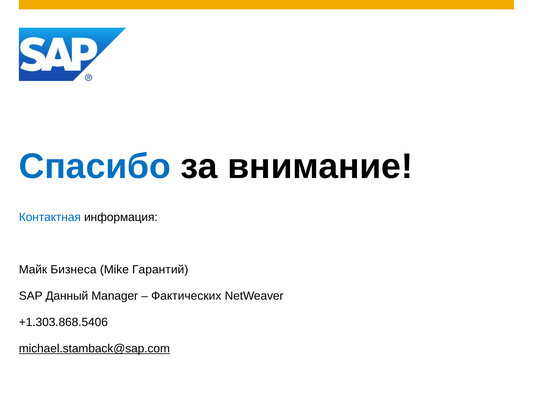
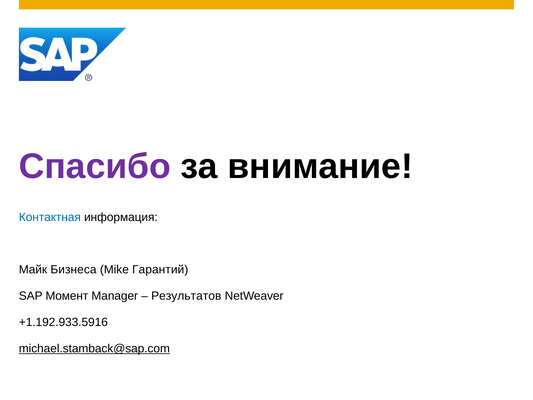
Спасибо colour: blue -> purple (95, 166)
Данный: Данный -> Момент (67, 296)
Фактических: Фактических -> Результатов (186, 296)
+1.303.868.5406: +1.303.868.5406 -> +1.192.933.5916 (63, 322)
